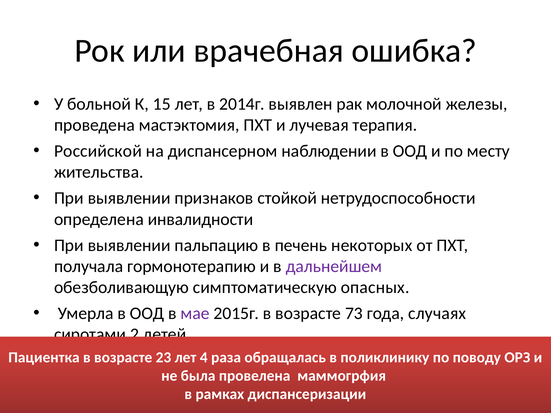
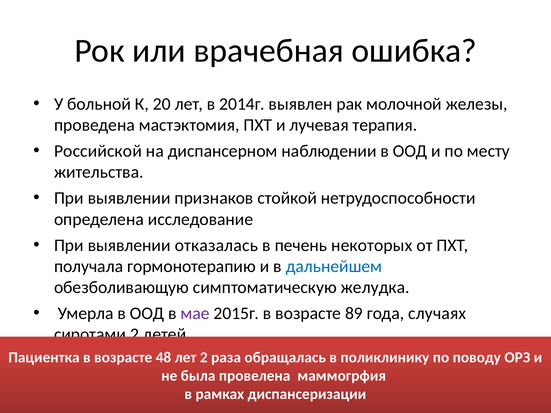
15: 15 -> 20 (162, 104)
инвалидности: инвалидности -> исследование (201, 219)
пальпацию: пальпацию -> отказалась (216, 245)
дальнейшем colour: purple -> blue (334, 266)
опасных: опасных -> желудка (375, 288)
73: 73 -> 89 (354, 314)
23: 23 -> 48 (163, 358)
лет 4: 4 -> 2 (204, 358)
